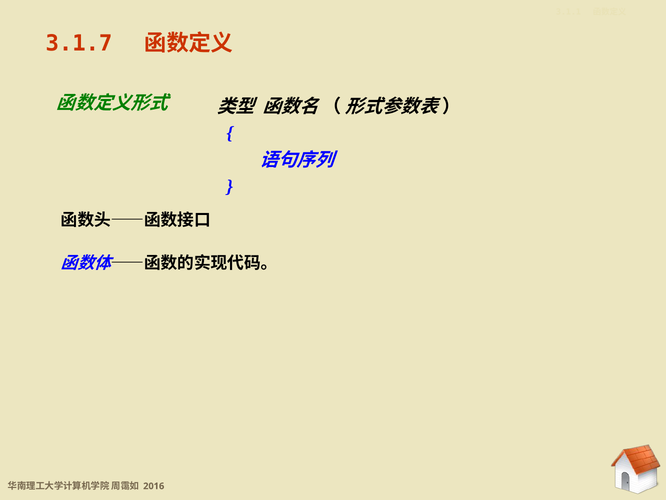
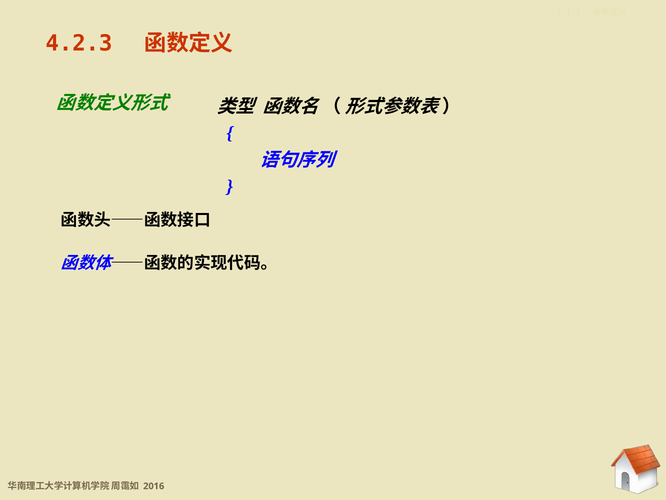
3.1.7: 3.1.7 -> 4.2.3 (79, 44)
